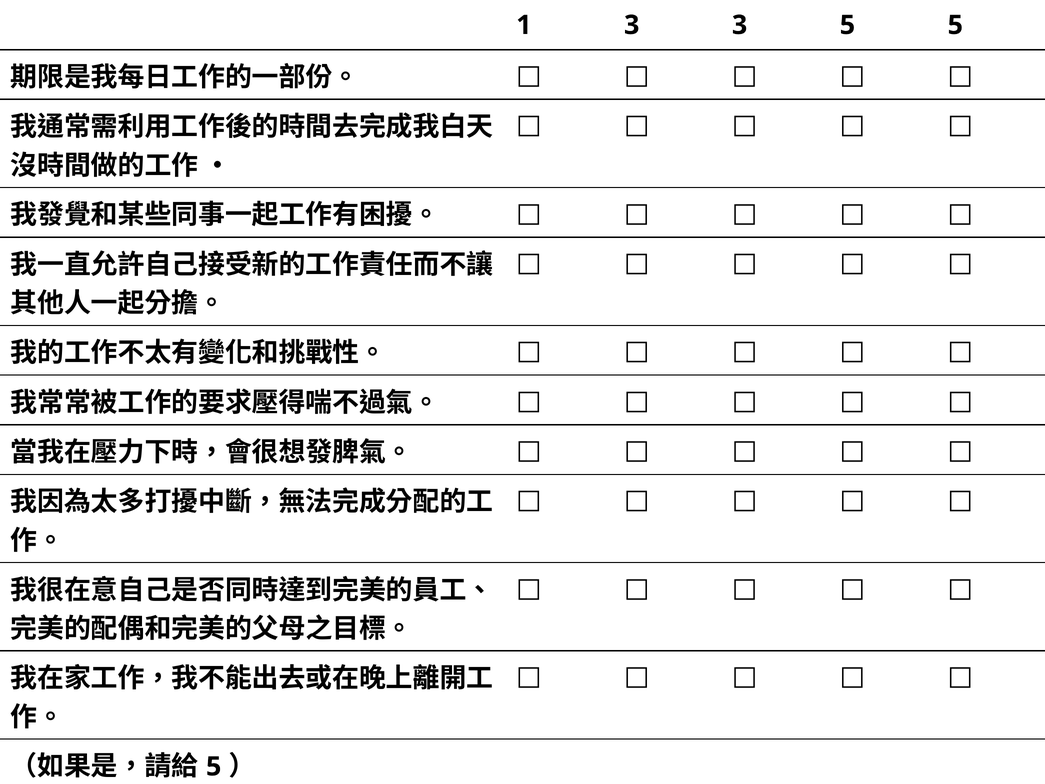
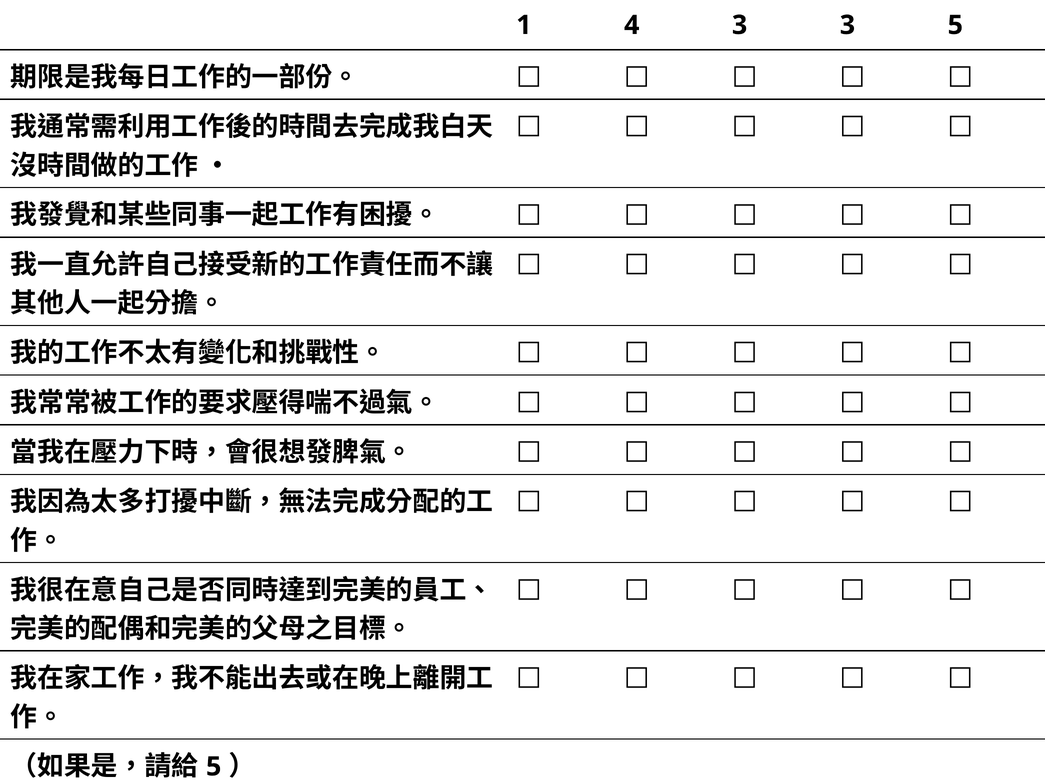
1 3: 3 -> 4 (632, 25)
3 5: 5 -> 3 (847, 25)
